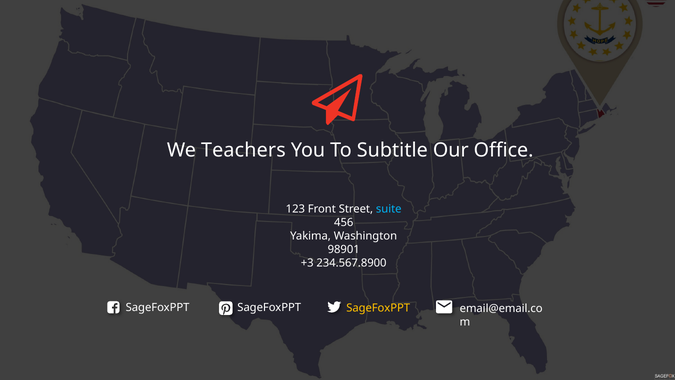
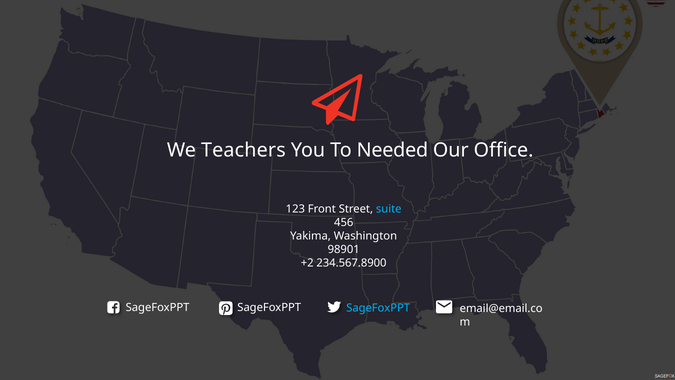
Subtitle: Subtitle -> Needed (392, 150)
+3: +3 -> +2 (307, 263)
SageFoxPPT colour: yellow -> light blue (378, 308)
